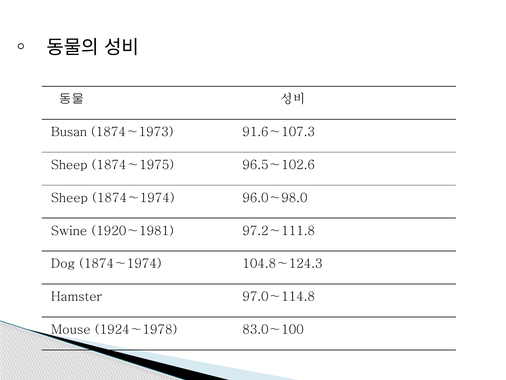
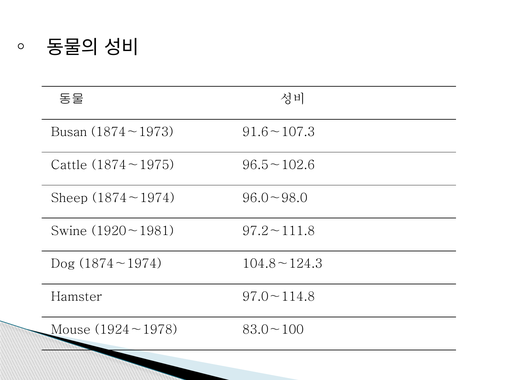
Sheep: Sheep -> Cattle (69, 165)
